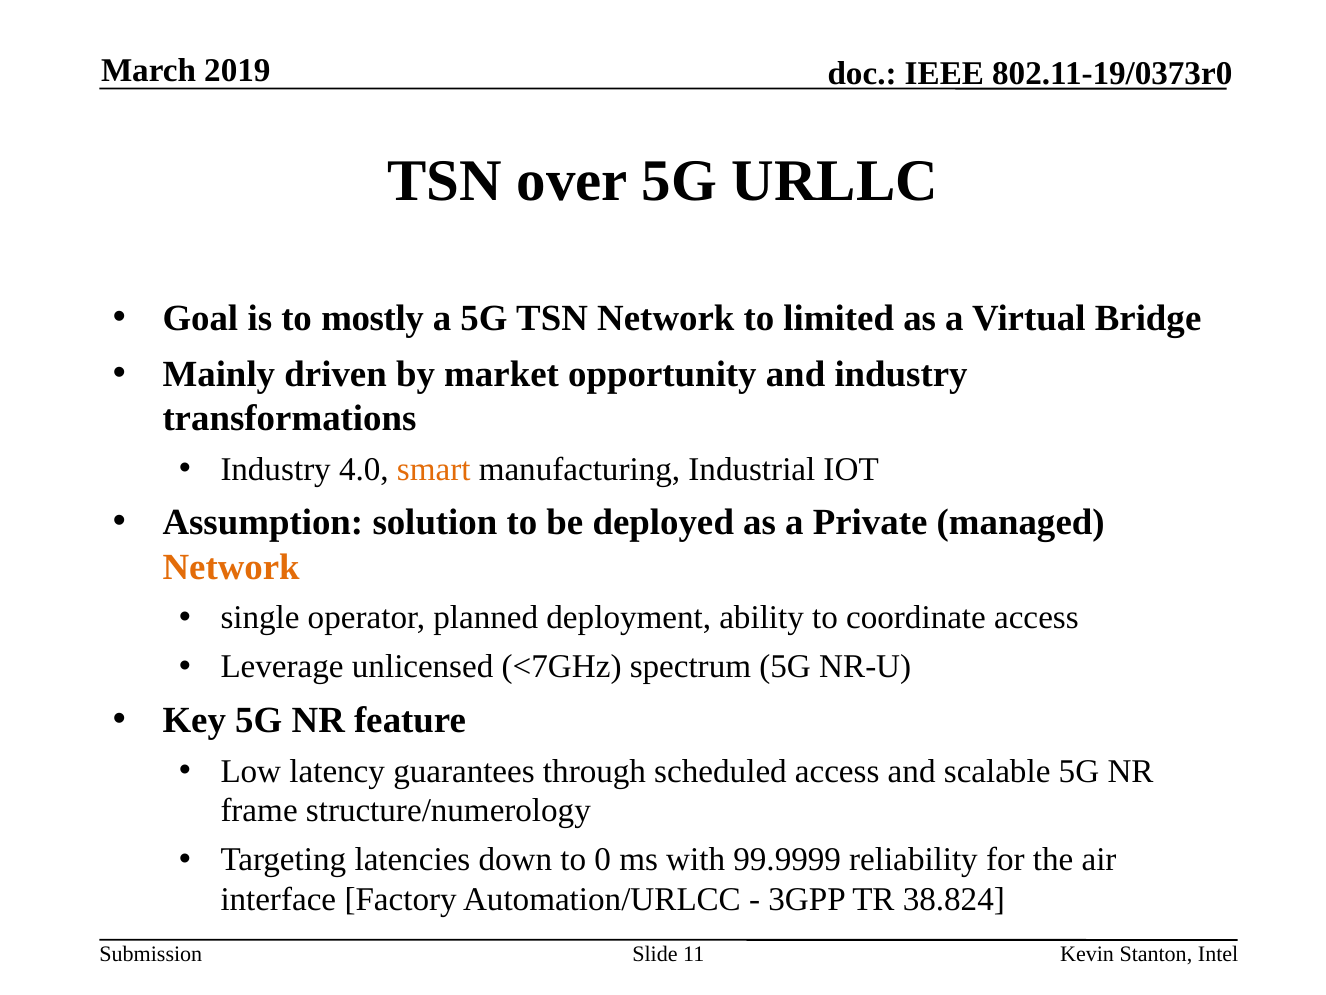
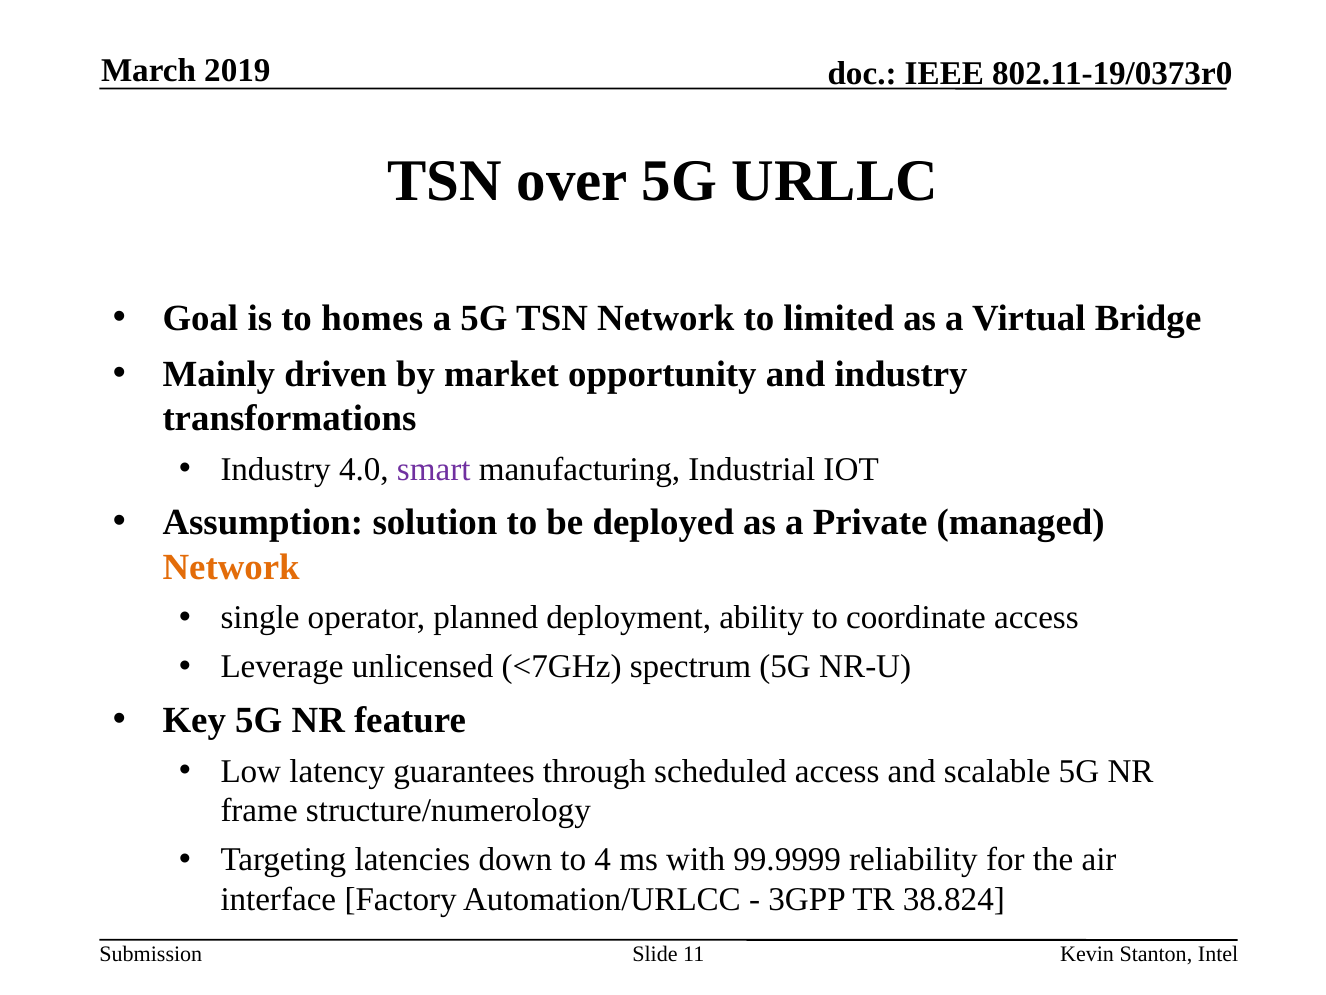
mostly: mostly -> homes (372, 319)
smart colour: orange -> purple (434, 469)
0: 0 -> 4 (603, 860)
